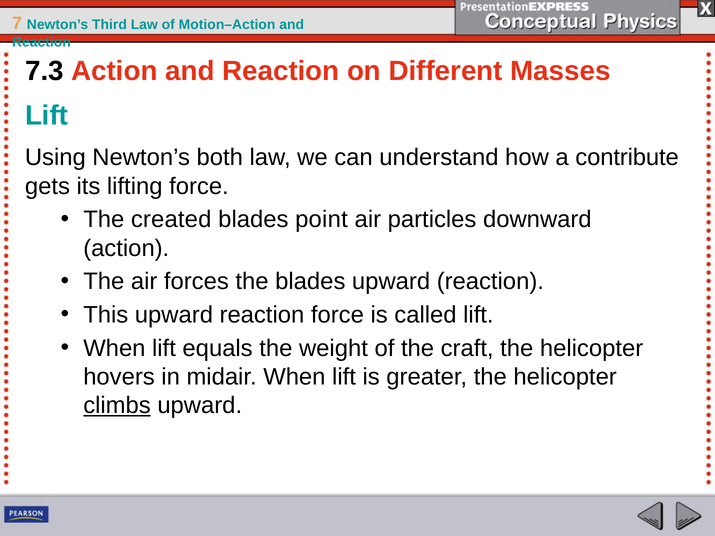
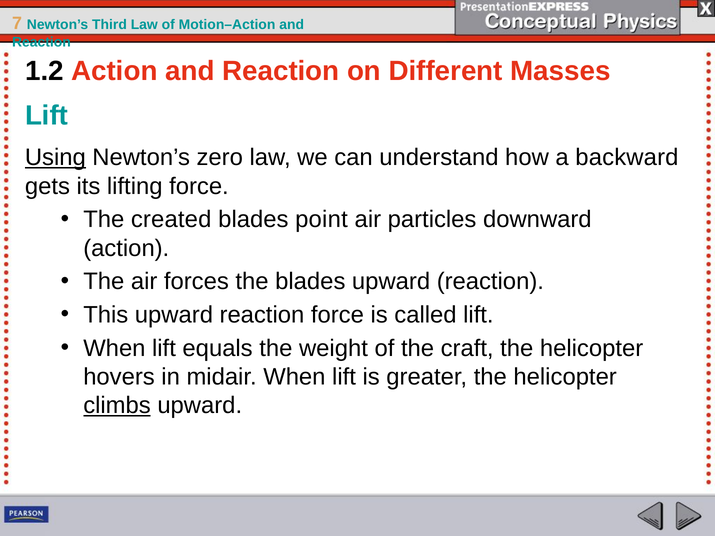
7.3: 7.3 -> 1.2 (44, 71)
Using underline: none -> present (55, 158)
both: both -> zero (220, 158)
contribute: contribute -> backward (627, 158)
